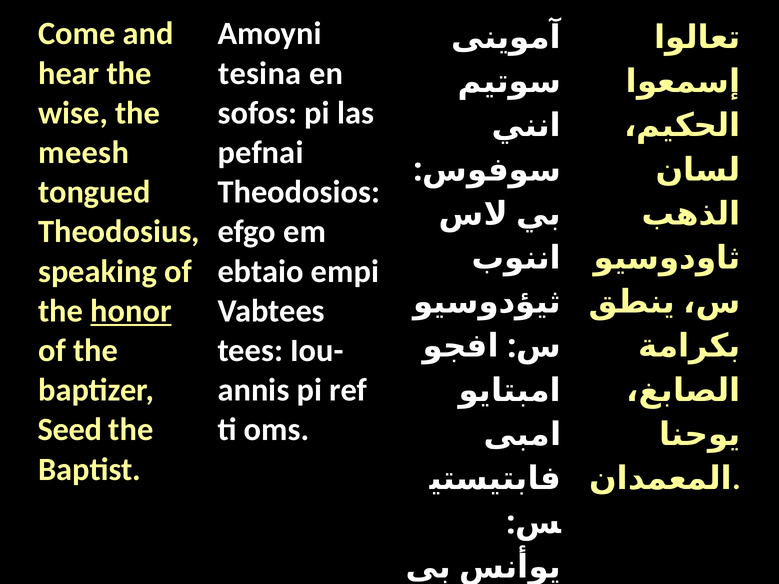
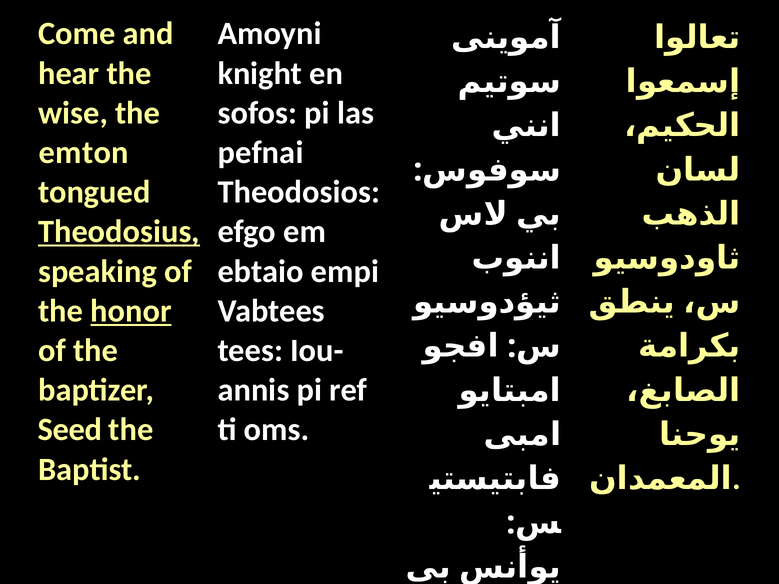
tesina: tesina -> knight (260, 73)
meesh: meesh -> emton (84, 153)
Theodosius underline: none -> present (119, 232)
